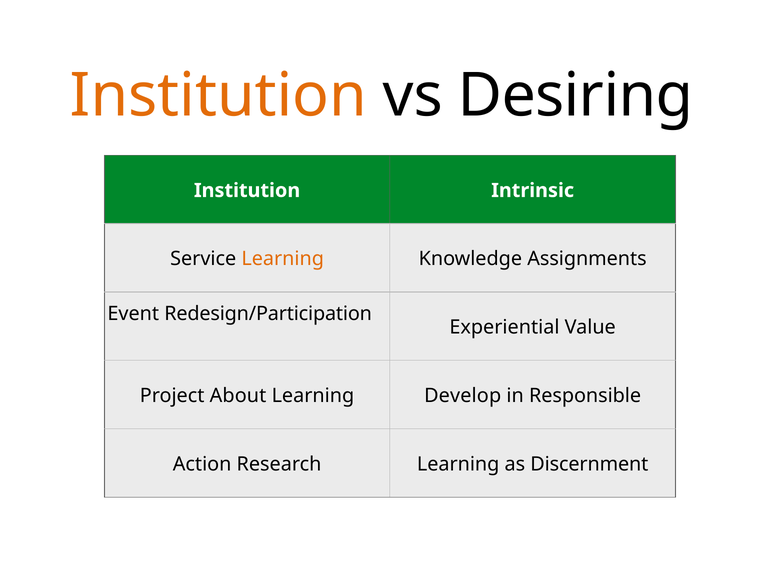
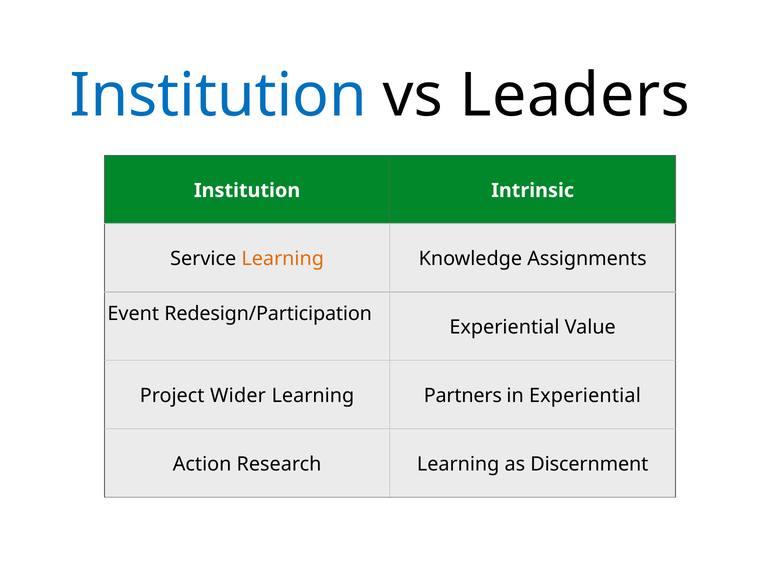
Institution colour: orange -> blue (218, 96)
Desiring: Desiring -> Leaders (575, 96)
About: About -> Wider (238, 396)
Develop: Develop -> Partners (463, 396)
in Responsible: Responsible -> Experiential (585, 396)
